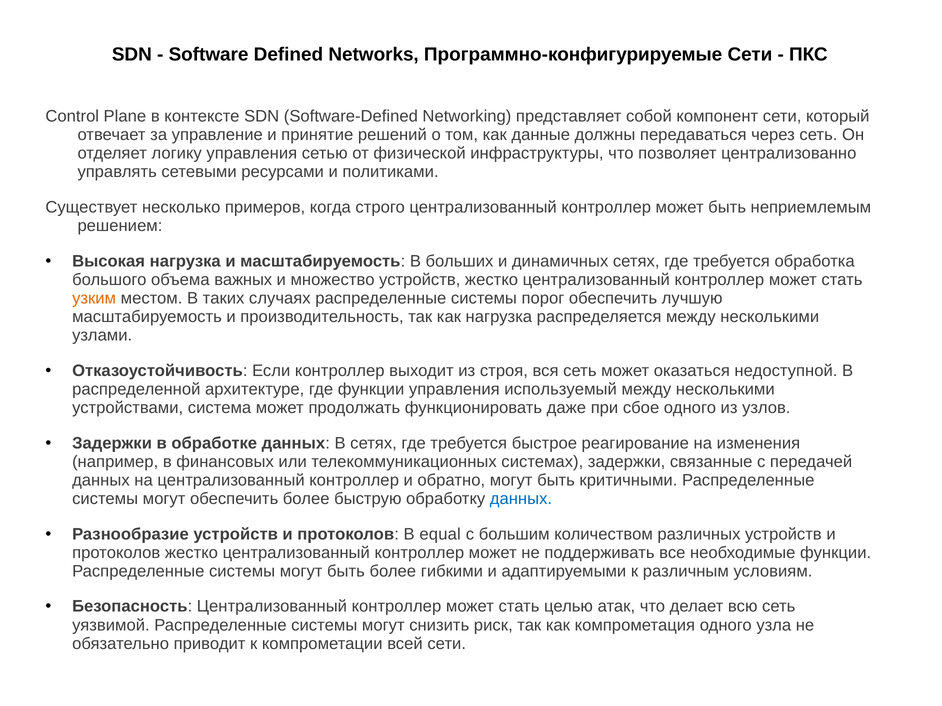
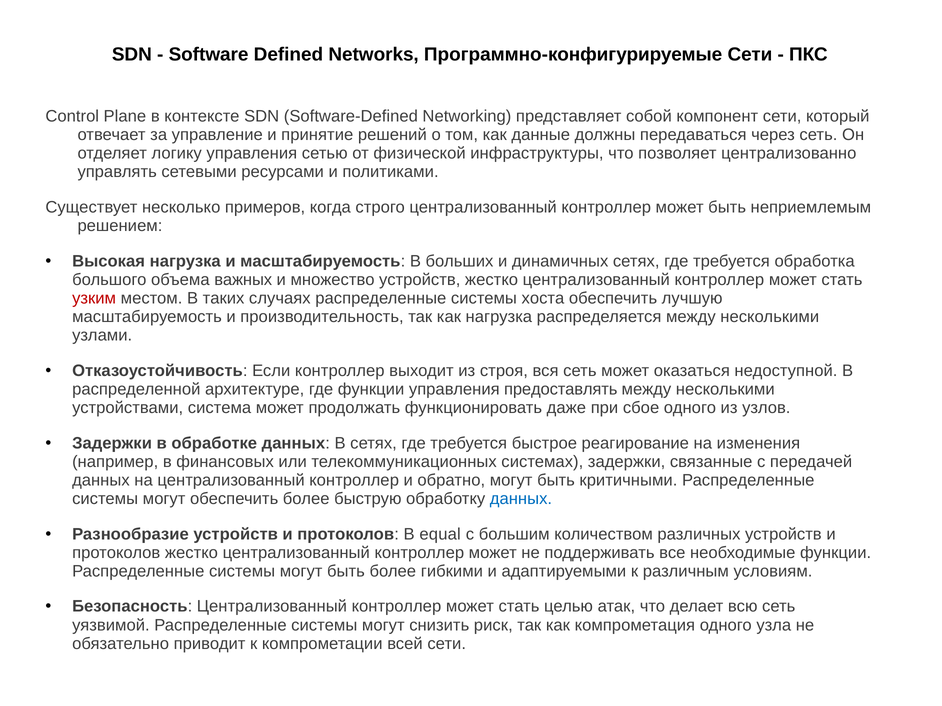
узким colour: orange -> red (94, 298)
порог: порог -> хоста (543, 298)
используемый: используемый -> предоставлять (561, 389)
